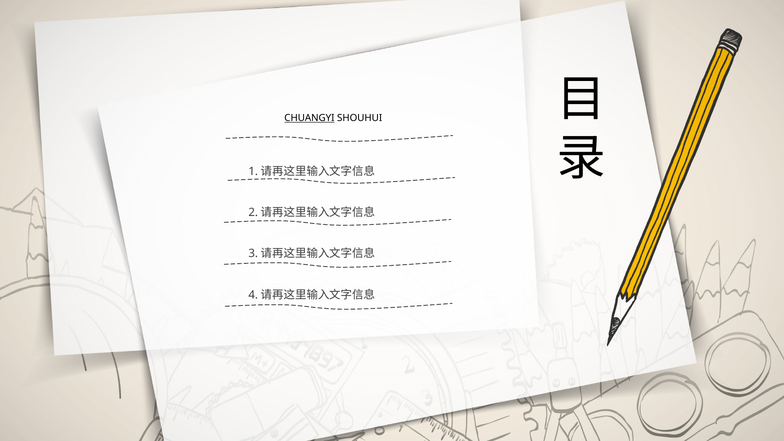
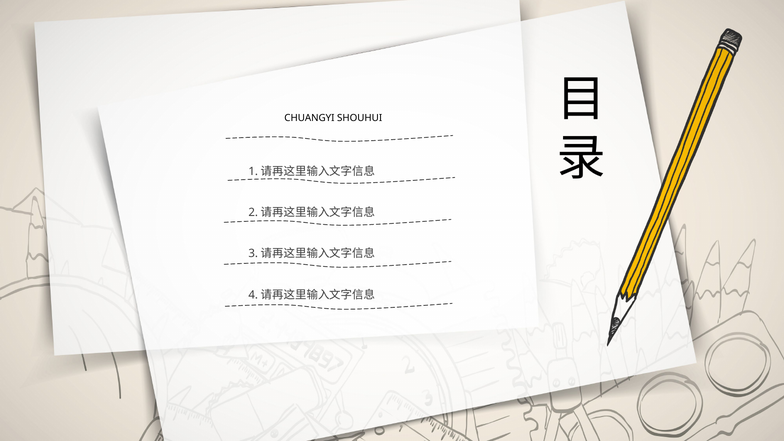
CHUANGYI underline: present -> none (309, 118)
